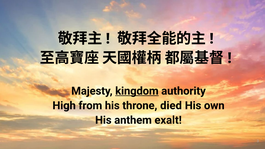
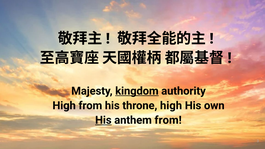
throne died: died -> high (171, 106)
His underline: none -> present (103, 120)
anthem exalt: exalt -> from (168, 120)
